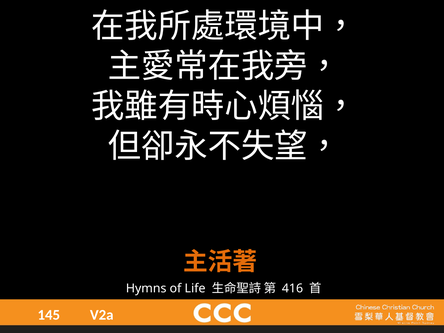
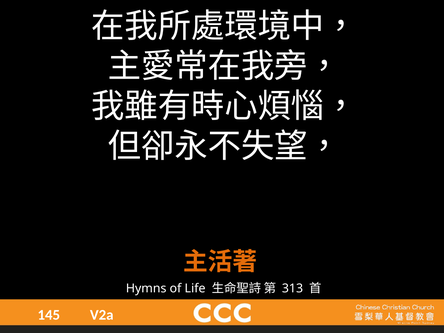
416: 416 -> 313 (292, 288)
